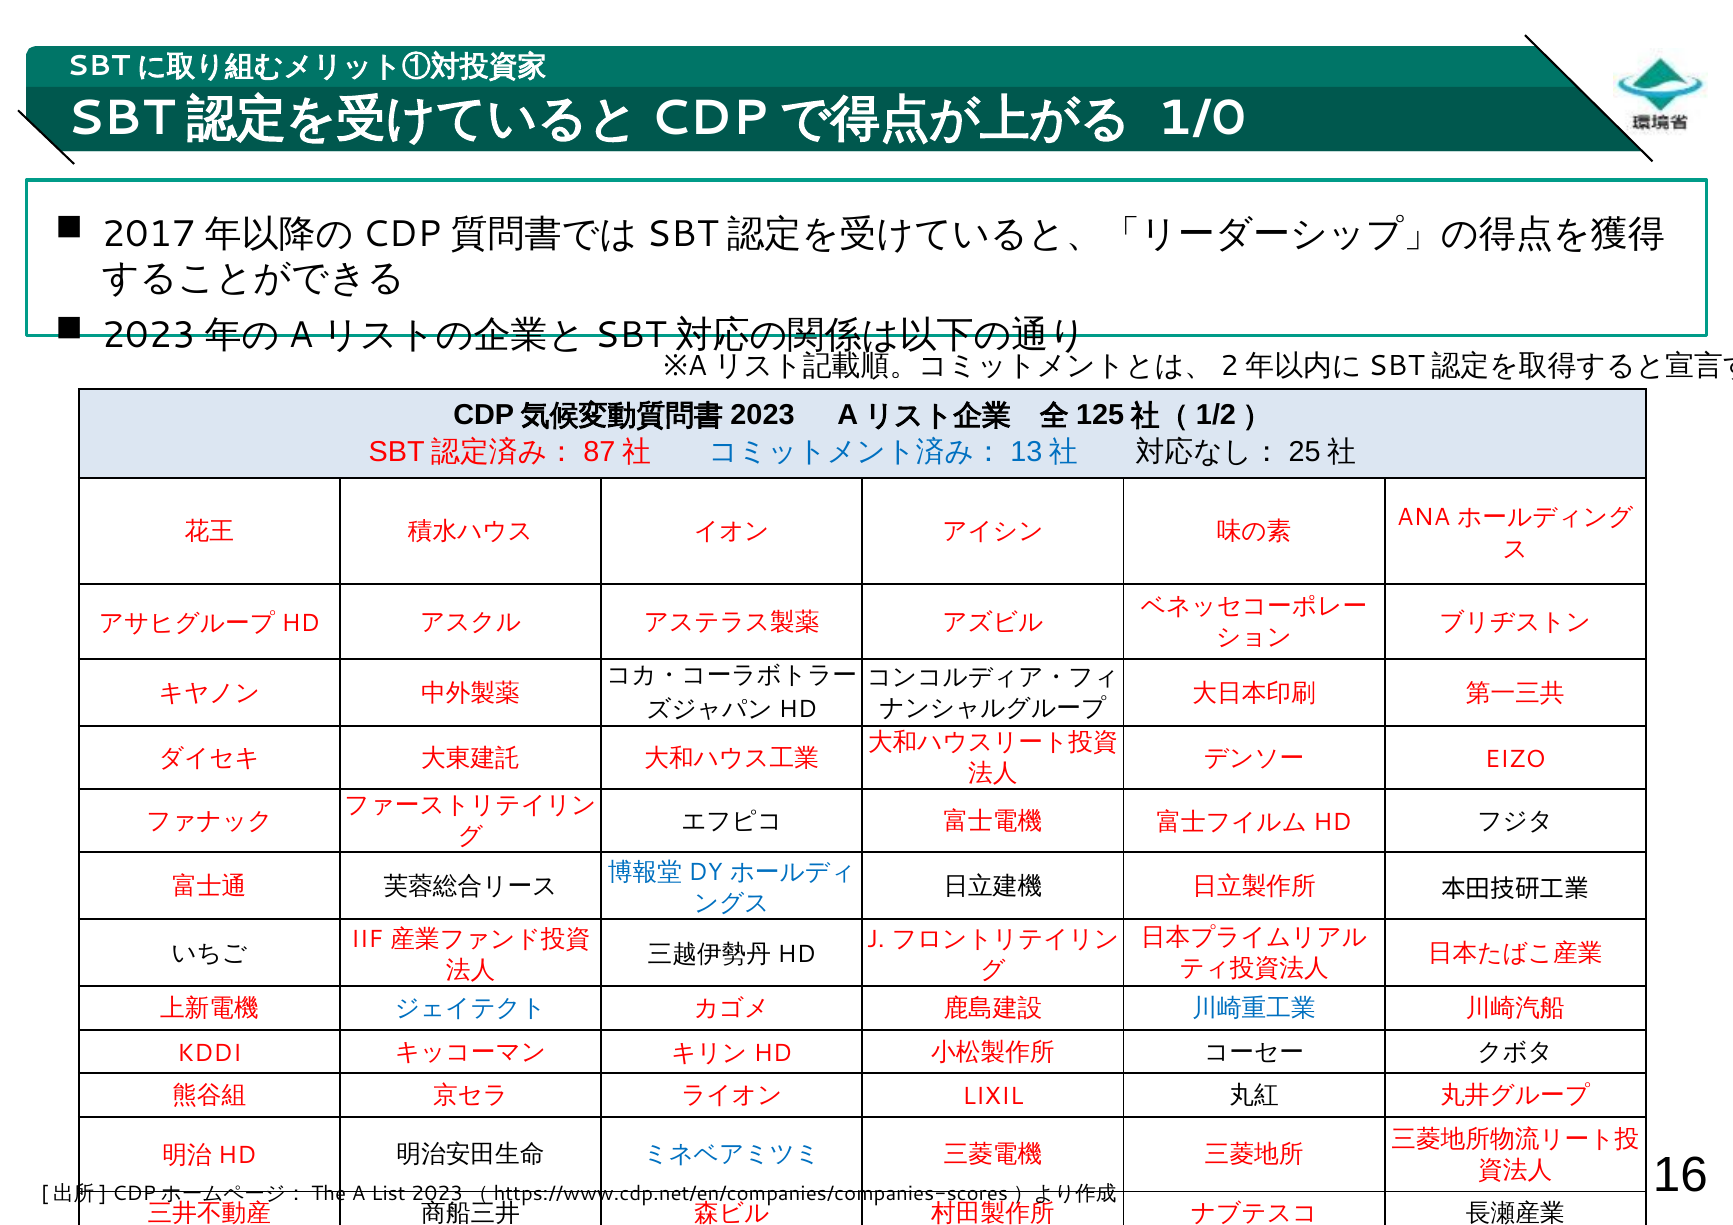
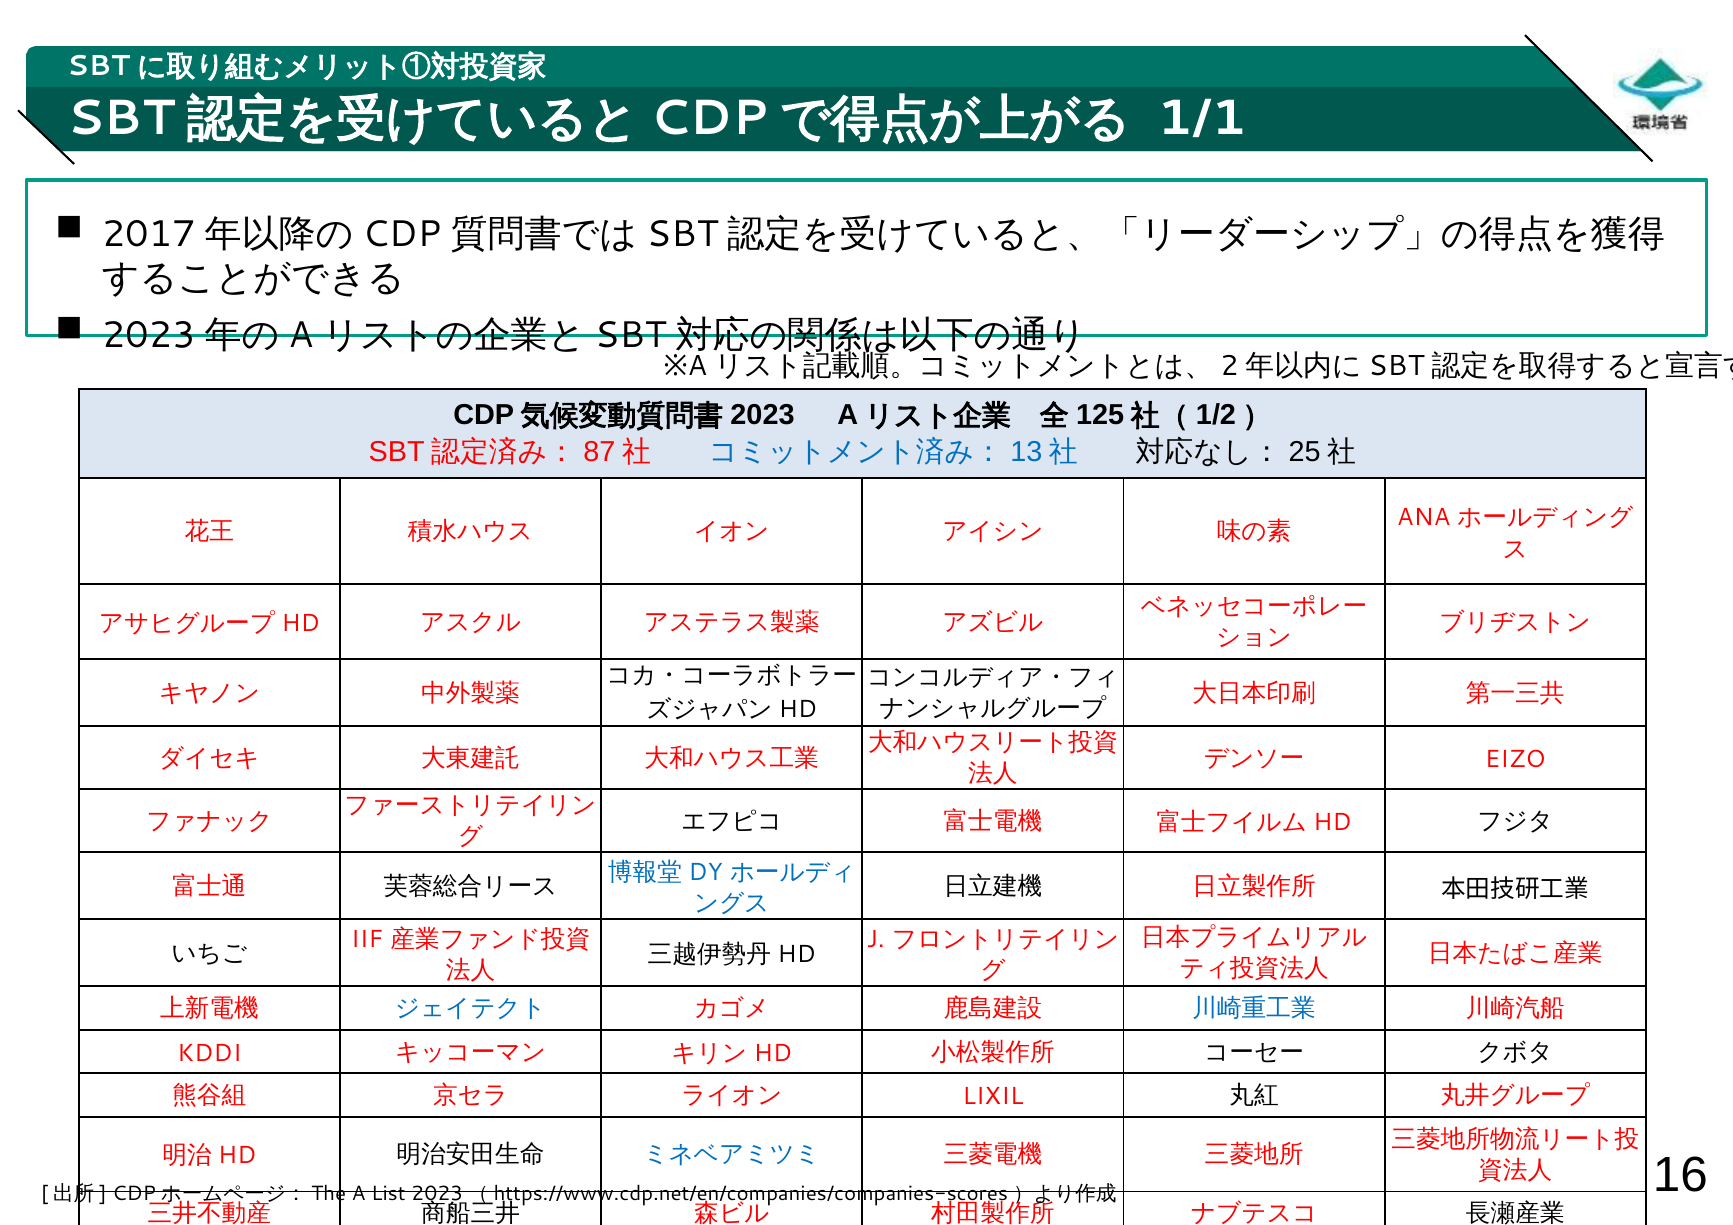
1/0: 1/0 -> 1/1 (1202, 119)
